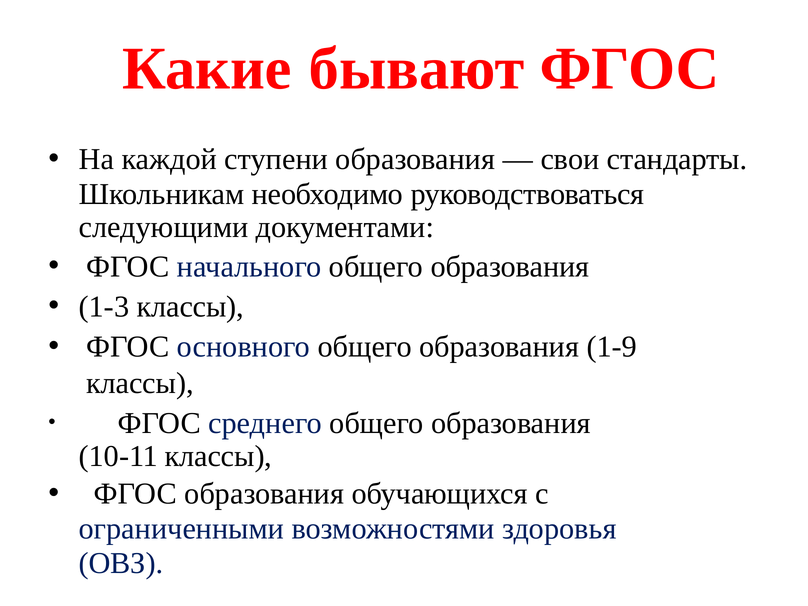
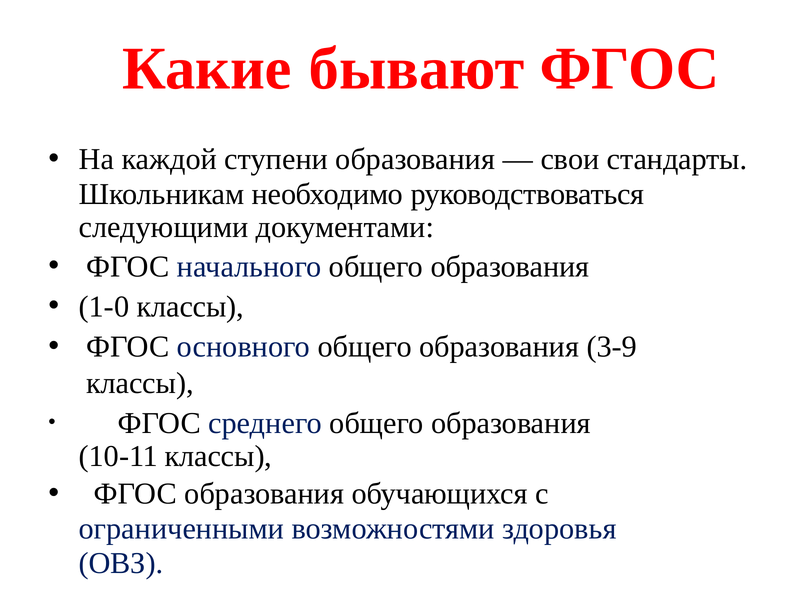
1-3: 1-3 -> 1-0 (104, 307)
1-9: 1-9 -> 3-9 (612, 347)
